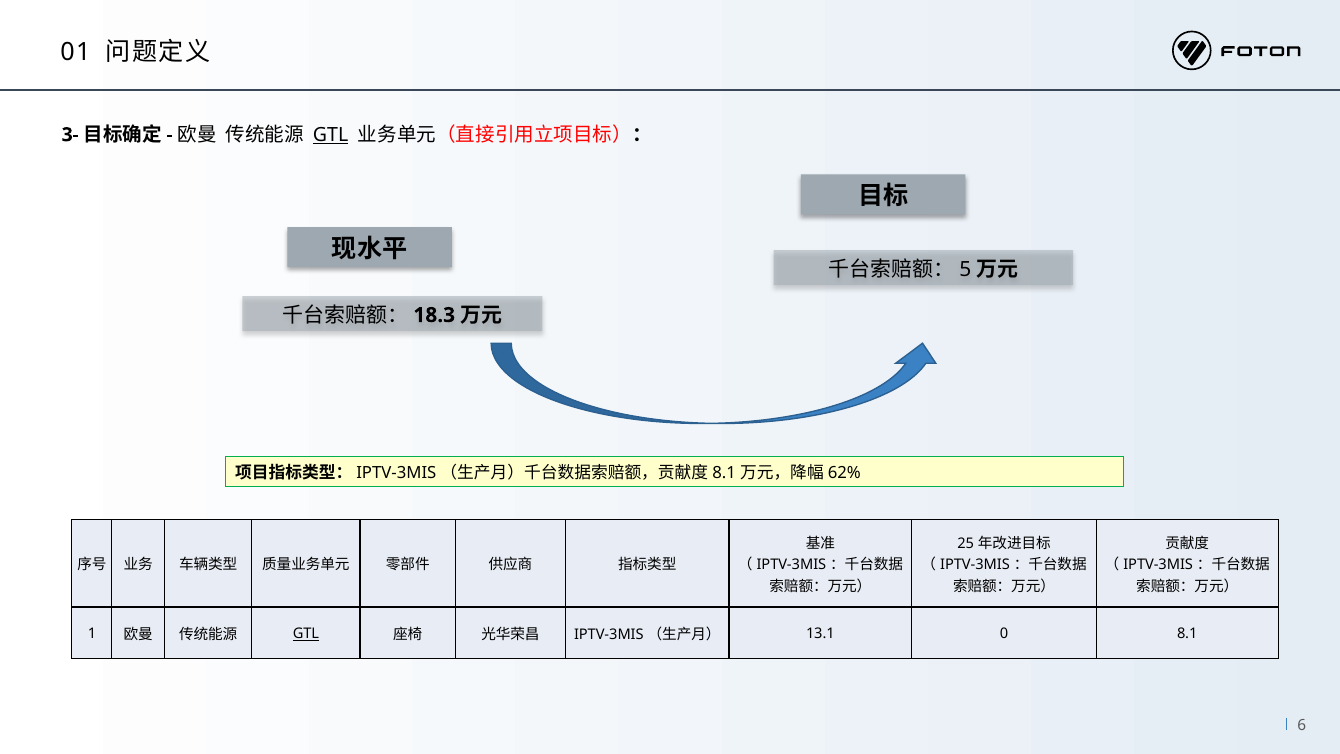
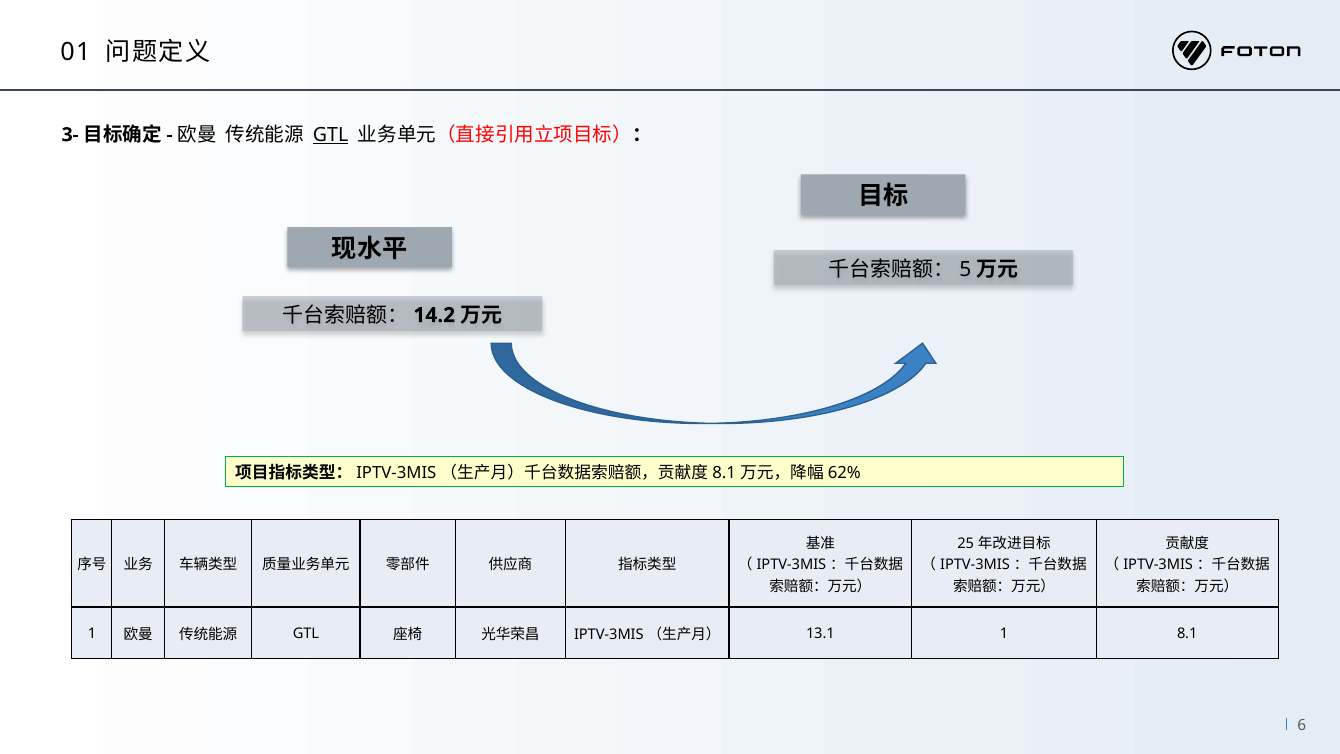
18.3: 18.3 -> 14.2 (434, 315)
GTL underline: present -> none (306, 634)
13.1 0: 0 -> 1 (1004, 634)
